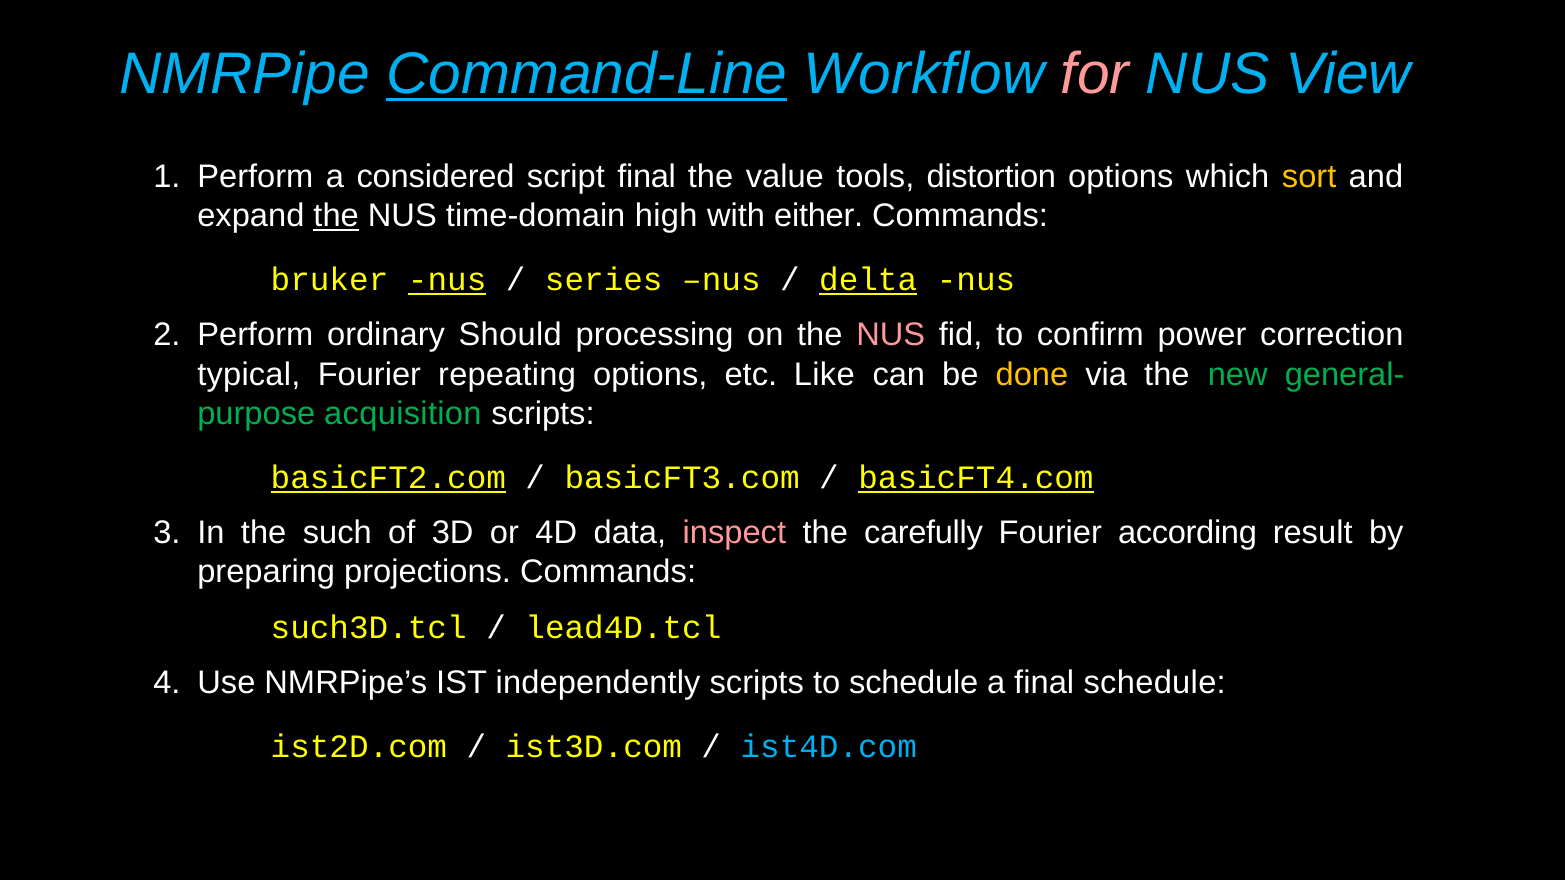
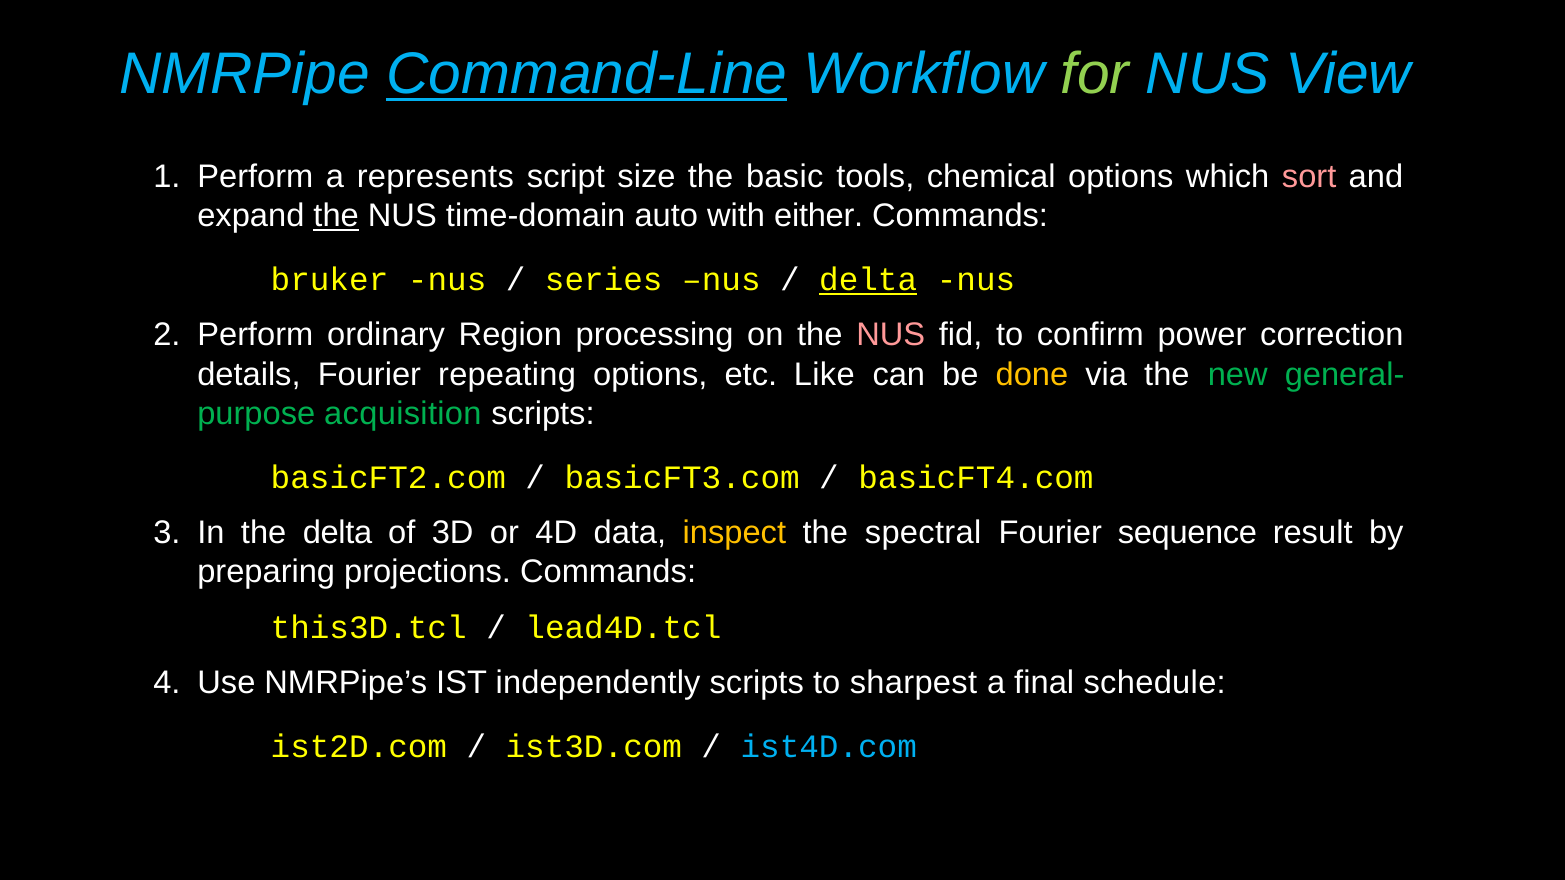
for colour: pink -> light green (1095, 74)
considered: considered -> represents (435, 177)
script final: final -> size (646, 177)
value: value -> basic (785, 177)
distortion: distortion -> chemical (991, 177)
sort colour: yellow -> pink (1309, 177)
high: high -> auto (666, 216)
nus underline: present -> none (447, 280)
Should: Should -> Region (510, 335)
typical: typical -> details (249, 374)
basicFT2.com underline: present -> none (388, 478)
basicFT4.com underline: present -> none (976, 478)
the such: such -> delta (337, 533)
inspect colour: pink -> yellow (734, 533)
carefully: carefully -> spectral (923, 533)
according: according -> sequence (1187, 533)
such3D.tcl: such3D.tcl -> this3D.tcl (369, 628)
to schedule: schedule -> sharpest (913, 683)
